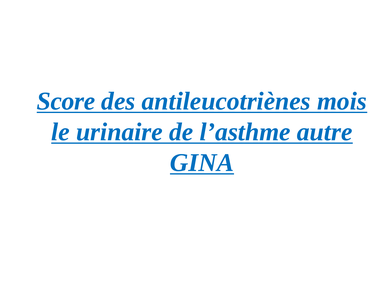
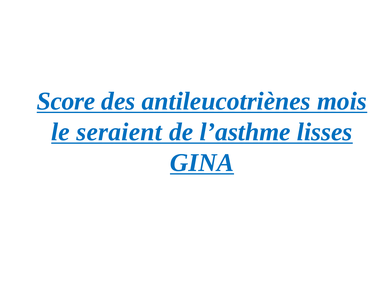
urinaire: urinaire -> seraient (119, 132)
autre: autre -> lisses (325, 132)
